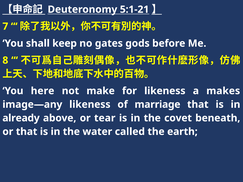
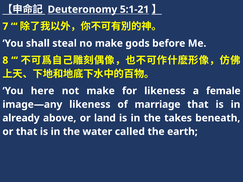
keep: keep -> steal (65, 43)
no gates: gates -> make (109, 43)
makes: makes -> female (223, 91)
tear: tear -> land (105, 118)
covet: covet -> takes (178, 118)
